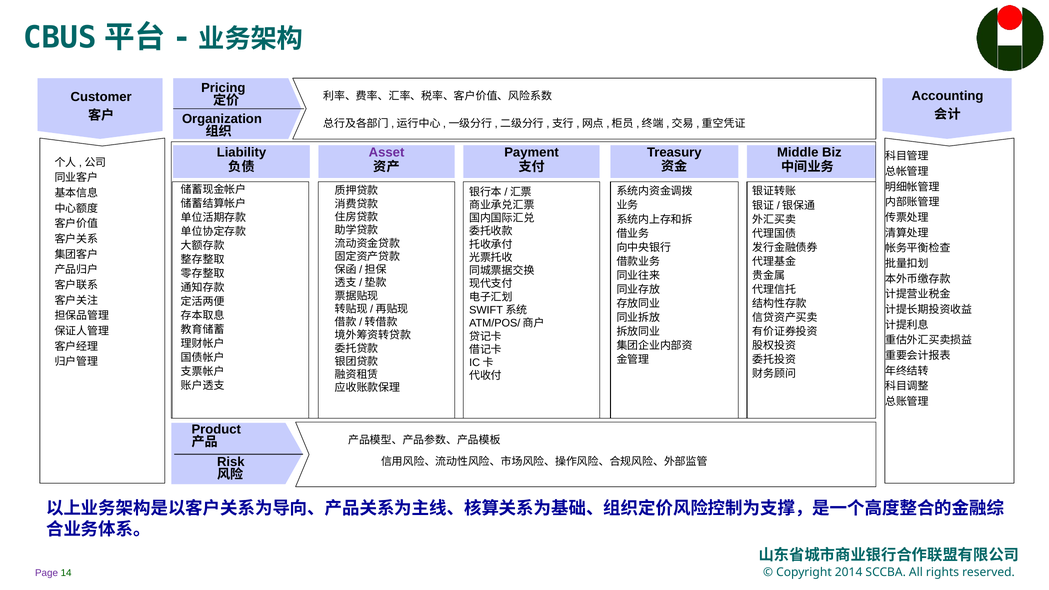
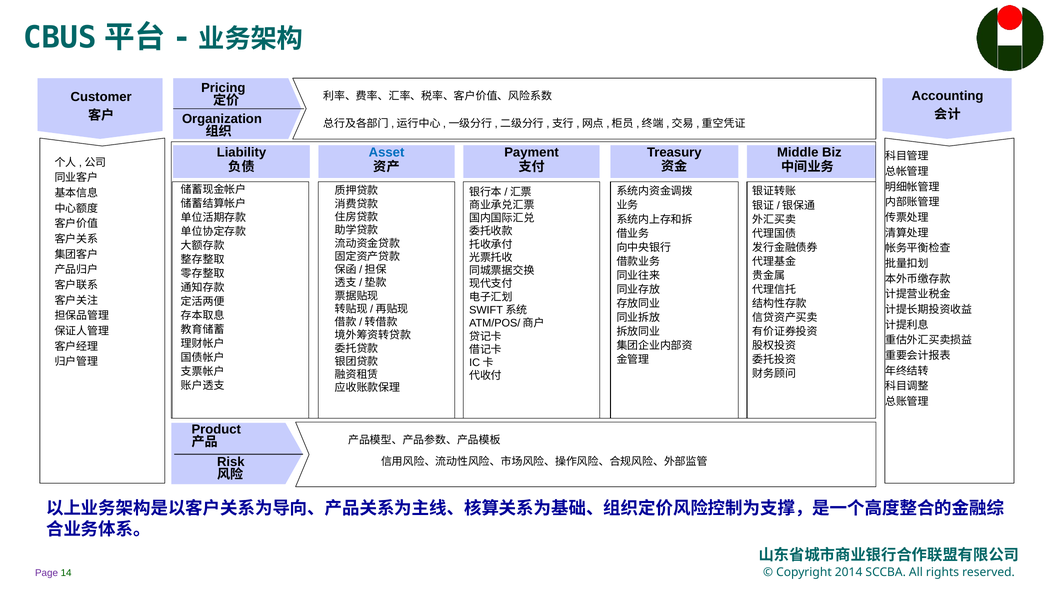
Asset colour: purple -> blue (387, 153)
